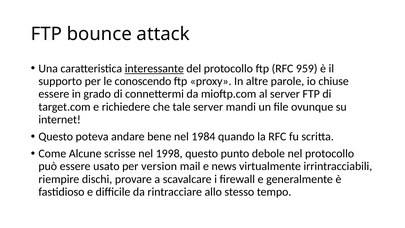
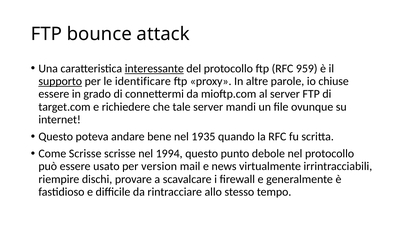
supporto underline: none -> present (60, 81)
conoscendo: conoscendo -> identificare (143, 81)
1984: 1984 -> 1935 (203, 136)
Come Alcune: Alcune -> Scrisse (85, 153)
1998: 1998 -> 1994 (169, 153)
